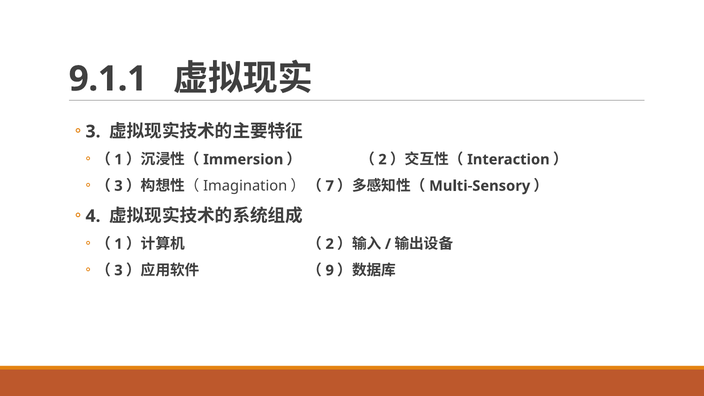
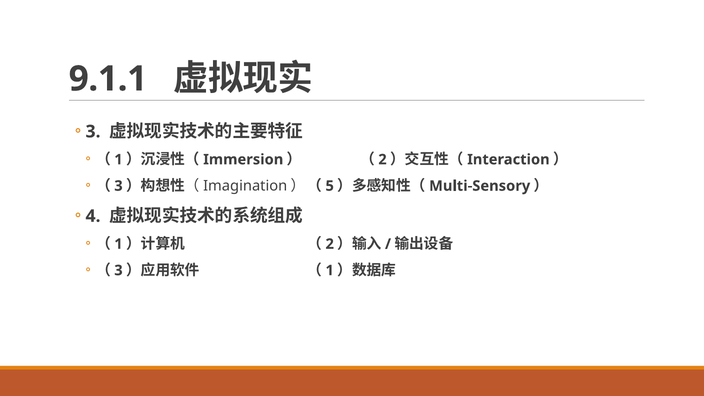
7: 7 -> 5 (330, 186)
9: 9 -> 1 (330, 270)
